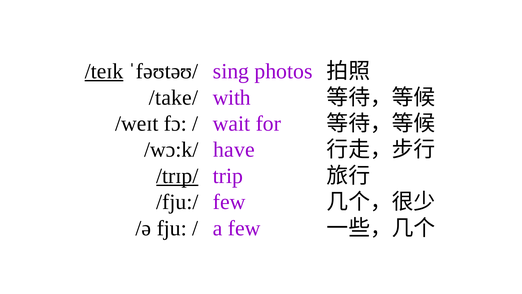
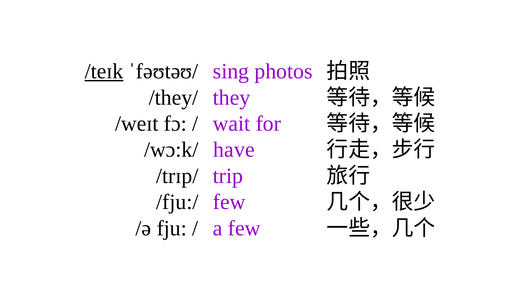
/take/: /take/ -> /they/ (174, 97)
with: with -> they (232, 97)
/trɪp/ underline: present -> none (177, 176)
